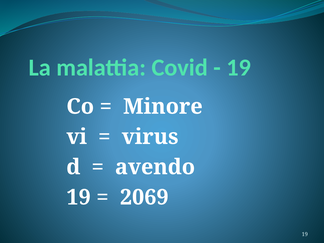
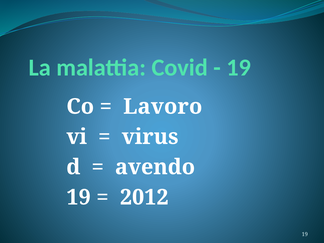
Minore: Minore -> Lavoro (163, 107)
2069: 2069 -> 2012 (144, 197)
